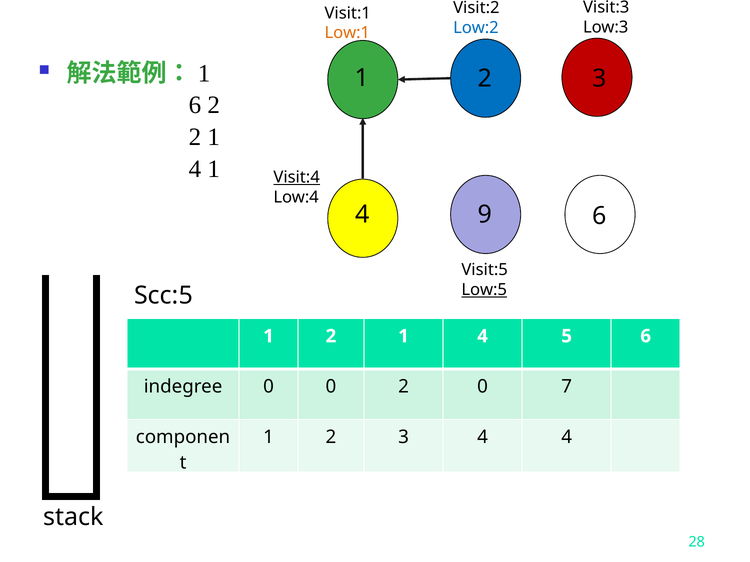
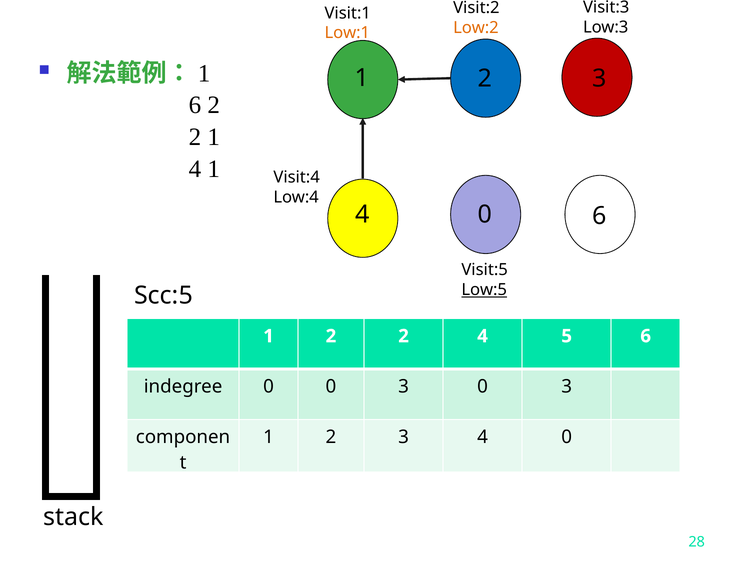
Low:2 colour: blue -> orange (476, 28)
Visit:4 underline: present -> none (297, 178)
9: 9 -> 0 (485, 214)
1 2 1: 1 -> 2 (404, 336)
0 0 2: 2 -> 3 (404, 387)
7: 7 -> 3 (567, 387)
2 3 4 4: 4 -> 0 (567, 437)
